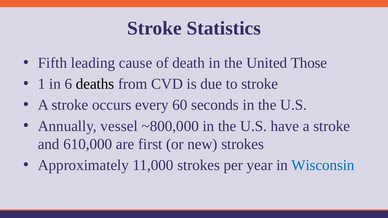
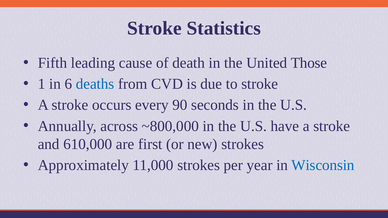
deaths colour: black -> blue (95, 84)
60: 60 -> 90 (180, 105)
vessel: vessel -> across (119, 126)
